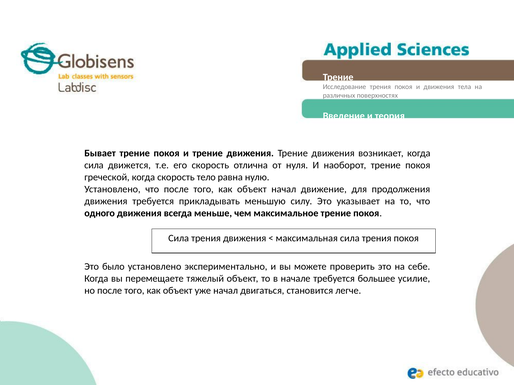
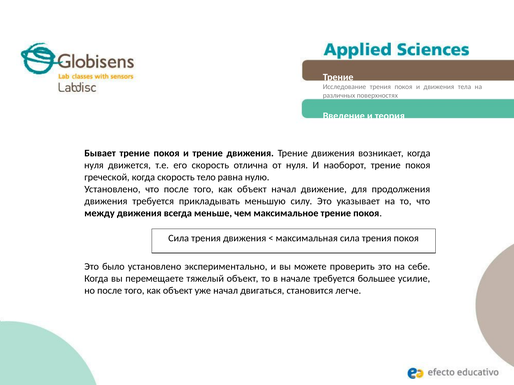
сила: сила -> нуля (94, 165)
одного: одного -> между (100, 213)
